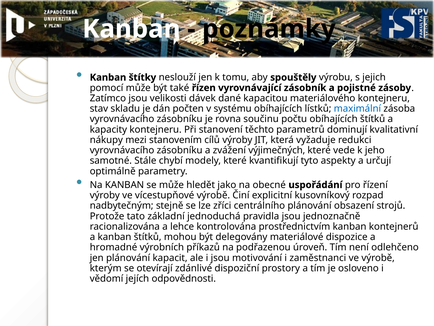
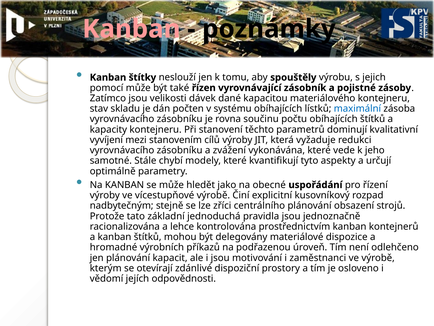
Kanban colour: white -> pink (131, 29)
nákupy: nákupy -> vyvíjení (106, 140)
výjimečných: výjimečných -> vykonávána (277, 150)
